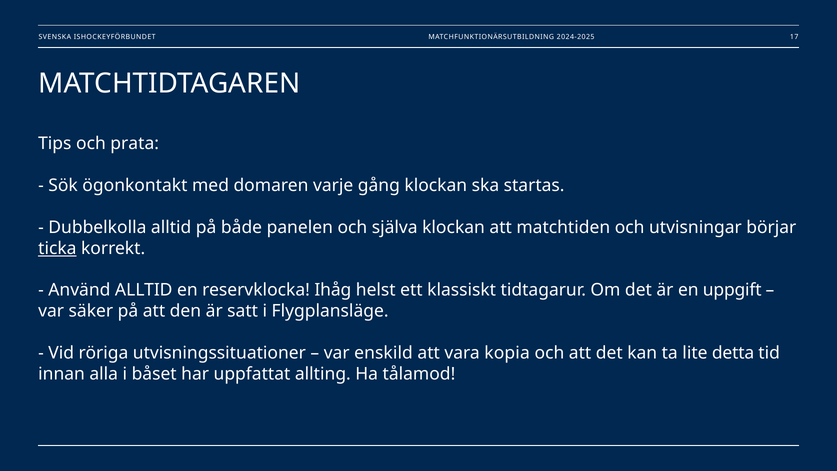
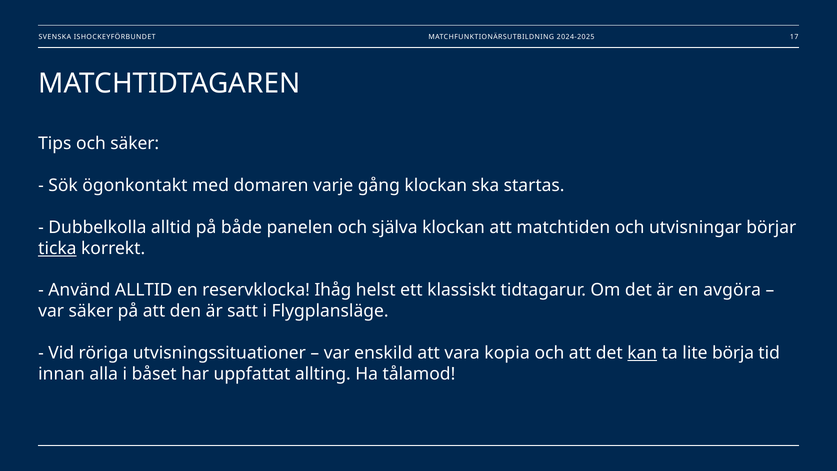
och prata: prata -> säker (135, 144)
uppgift: uppgift -> avgöra (732, 290)
kan underline: none -> present (642, 353)
detta: detta -> börja (733, 353)
